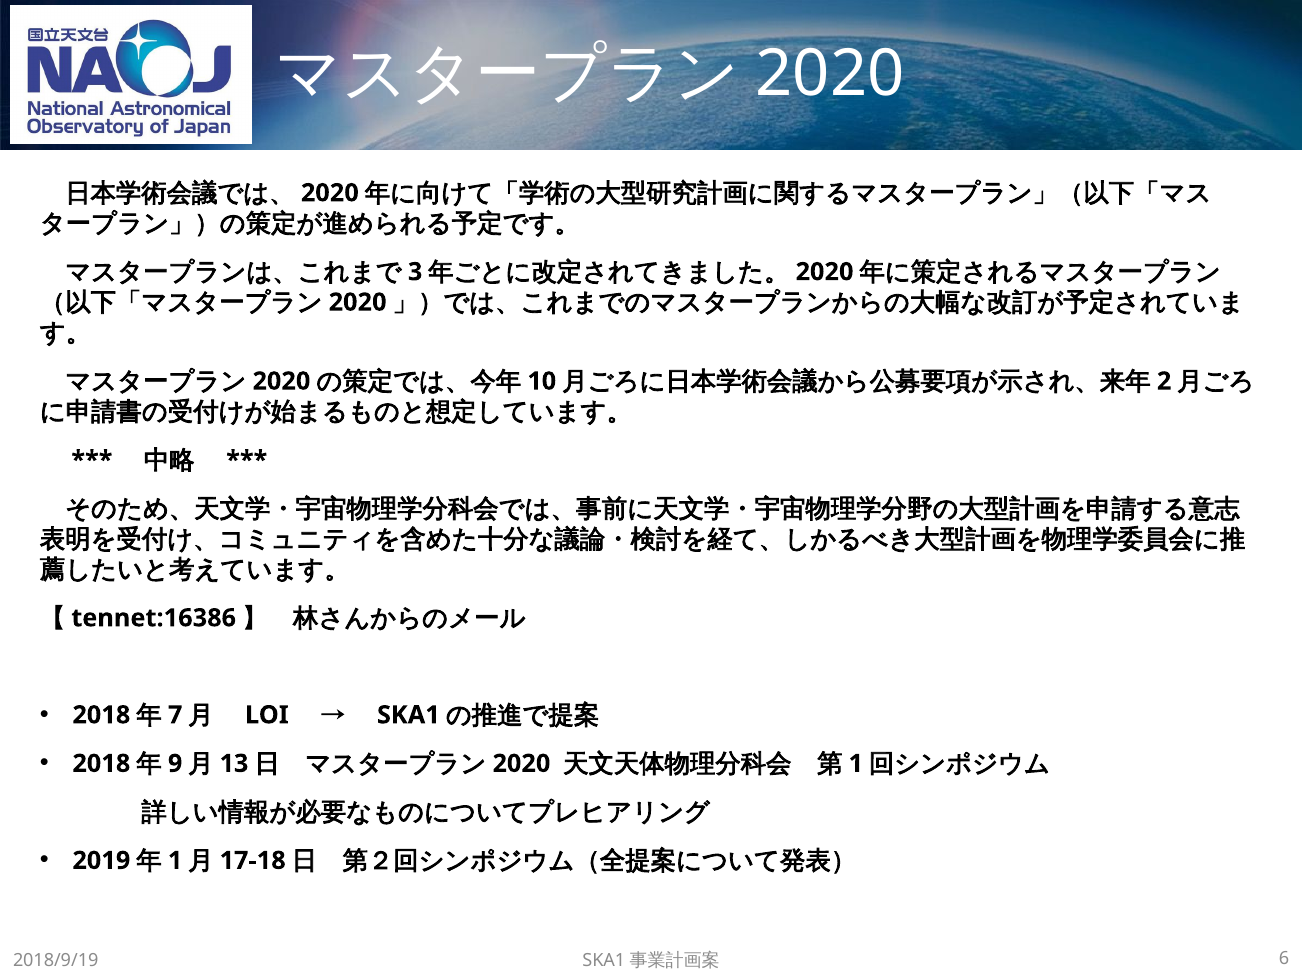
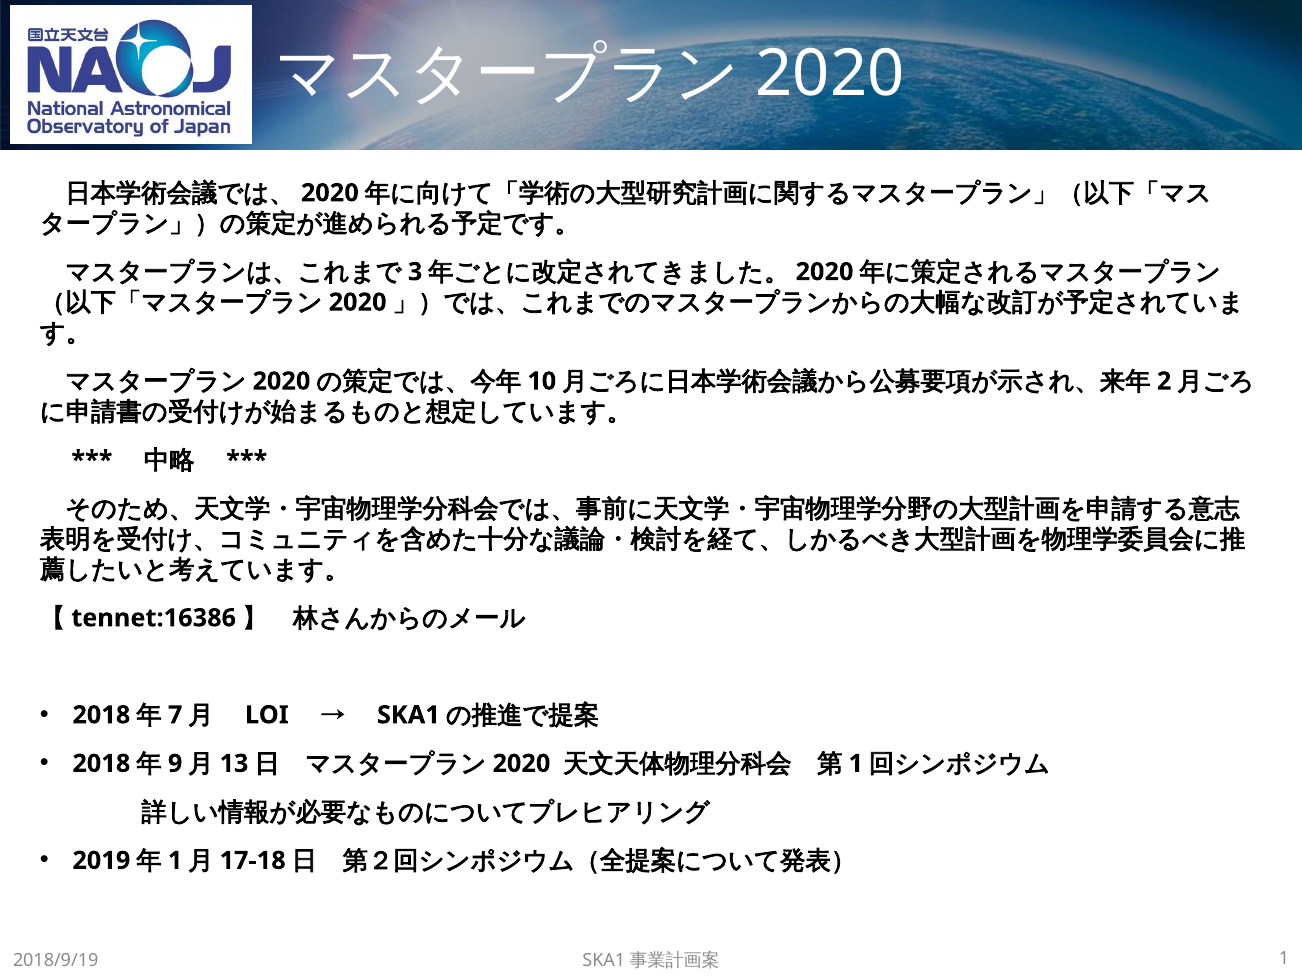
6: 6 -> 1 (1284, 958)
